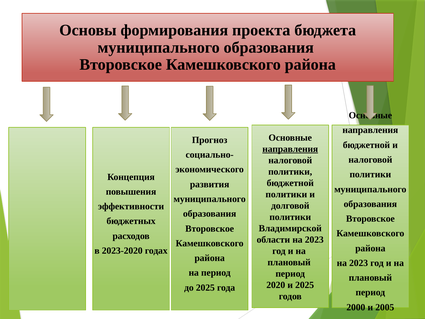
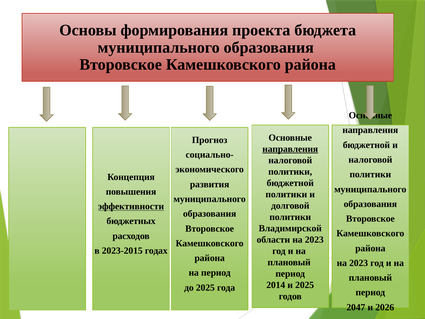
эффективности underline: none -> present (131, 206)
2023-2020: 2023-2020 -> 2023-2015 (122, 250)
2020: 2020 -> 2014 (276, 285)
2000: 2000 -> 2047 (356, 307)
2005: 2005 -> 2026 (385, 307)
